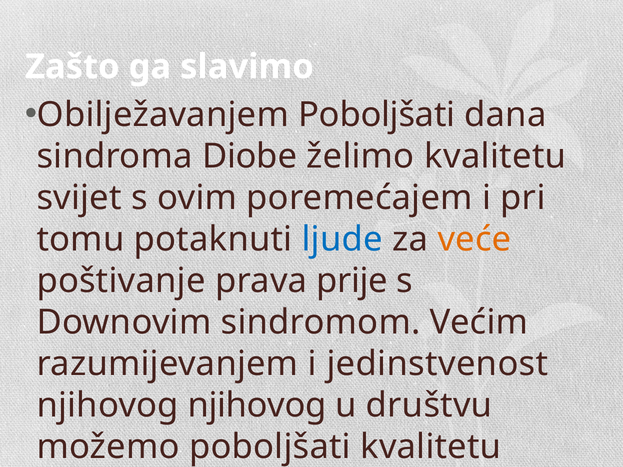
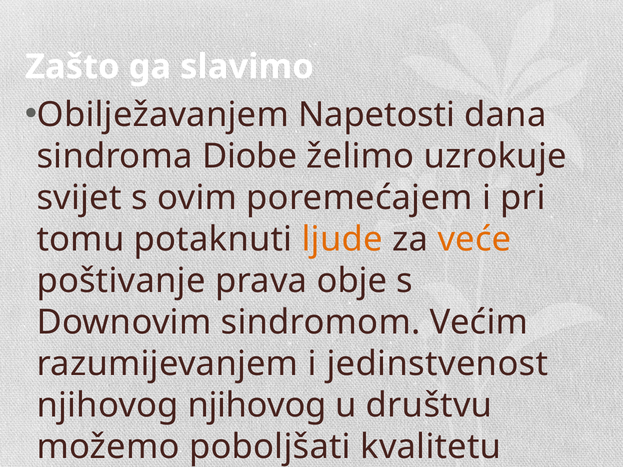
Obilježavanjem Poboljšati: Poboljšati -> Napetosti (377, 115)
želimo kvalitetu: kvalitetu -> uzrokuje (495, 156)
ljude colour: blue -> orange (342, 239)
prije: prije -> obje (352, 281)
